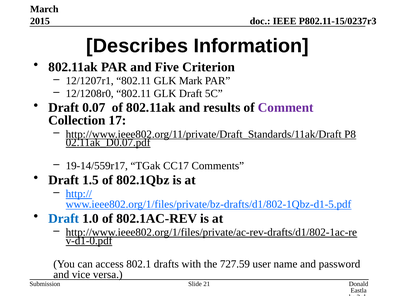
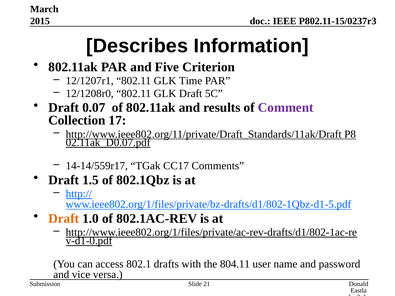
Mark: Mark -> Time (191, 81)
19-14/559r17: 19-14/559r17 -> 14-14/559r17 (97, 166)
Draft colour: blue -> orange (64, 219)
727.59: 727.59 -> 804.11 (235, 264)
